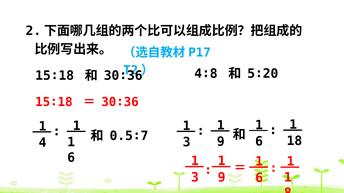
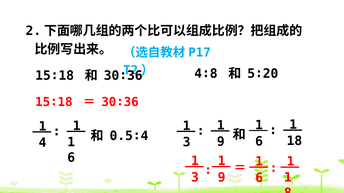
0.5∶7: 0.5∶7 -> 0.5∶4 (129, 136)
